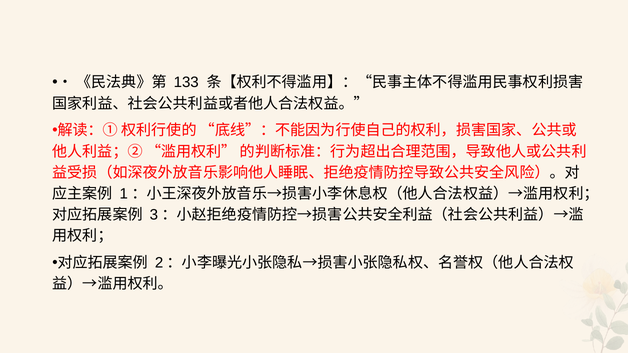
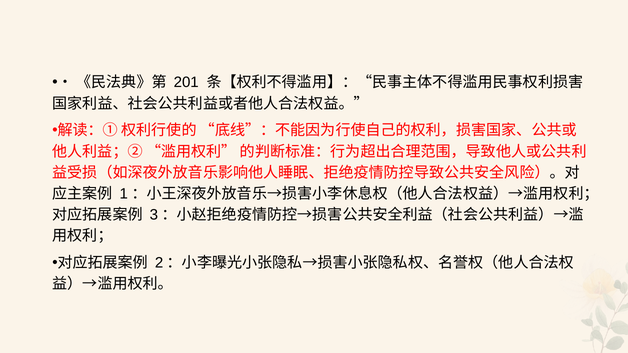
133: 133 -> 201 (186, 83)
